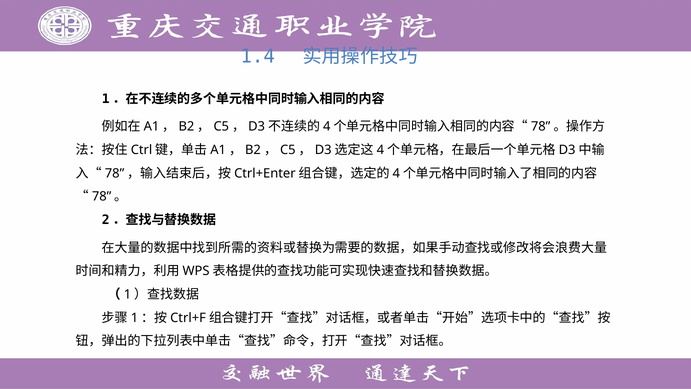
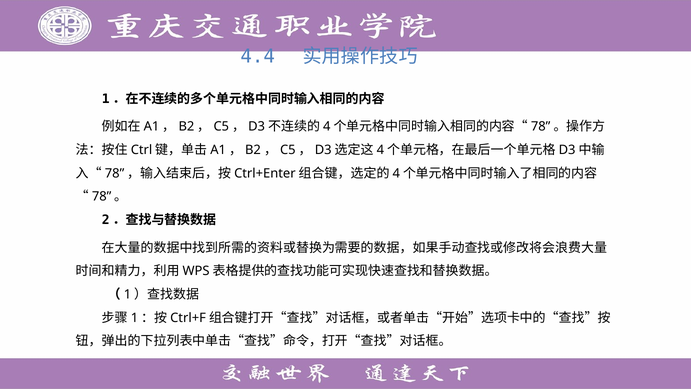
1.4: 1.4 -> 4.4 (258, 56)
